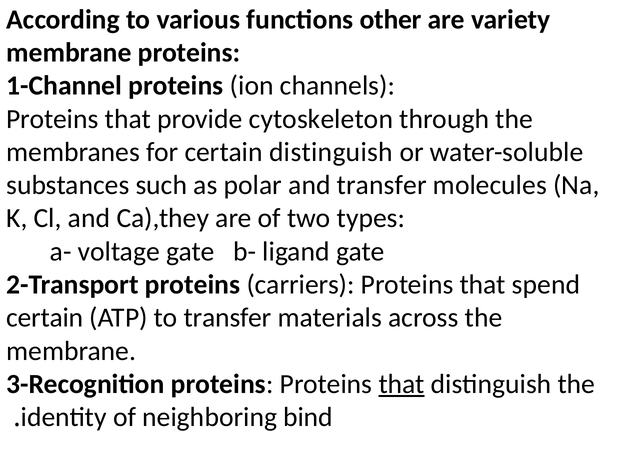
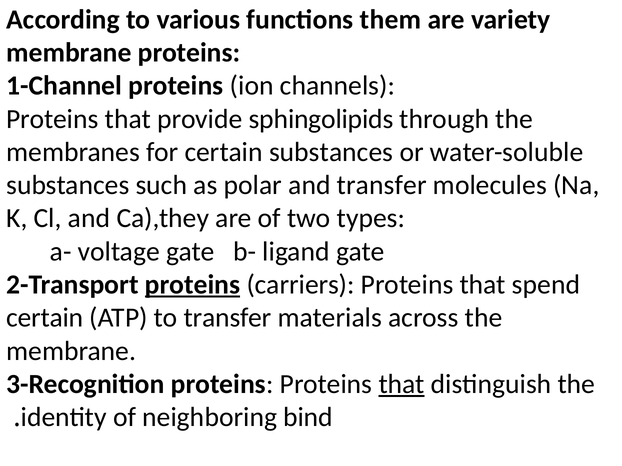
other: other -> them (390, 19)
cytoskeleton: cytoskeleton -> sphingolipids (321, 119)
certain distinguish: distinguish -> substances (331, 152)
proteins underline: none -> present (193, 285)
